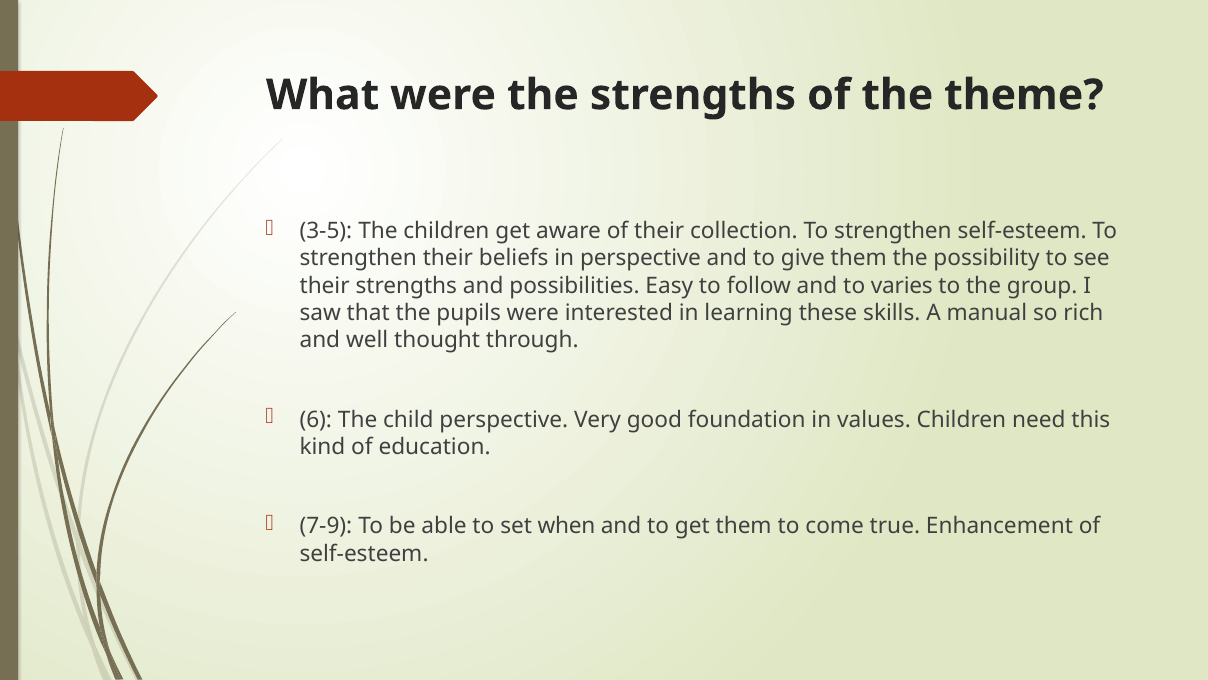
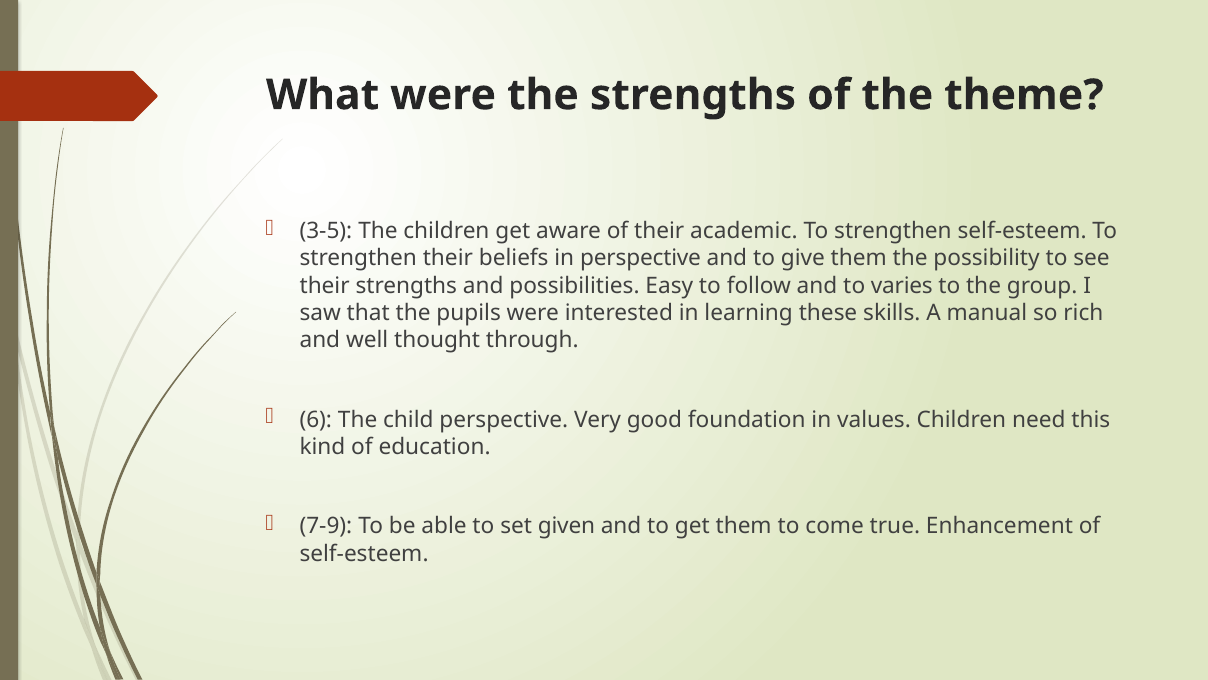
collection: collection -> academic (744, 231)
when: when -> given (566, 526)
